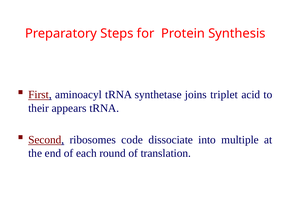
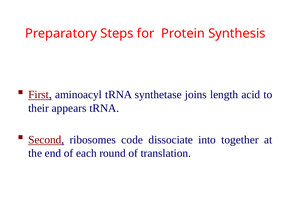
triplet: triplet -> length (224, 95)
multiple: multiple -> together (240, 140)
